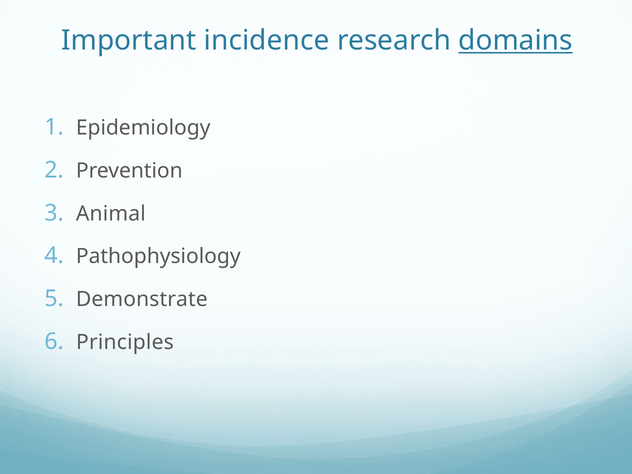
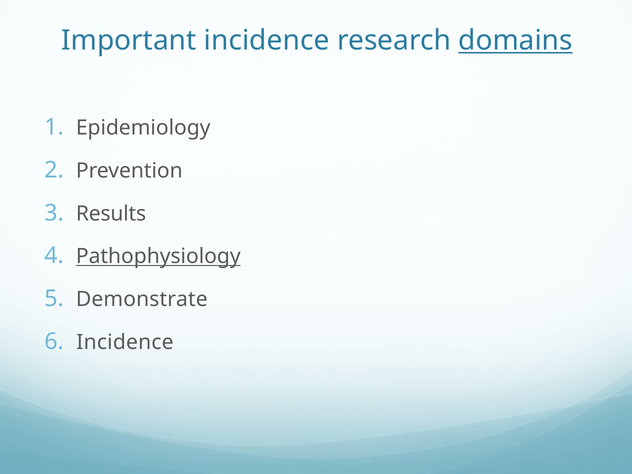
Animal: Animal -> Results (111, 214)
Pathophysiology underline: none -> present (158, 256)
Principles: Principles -> Incidence (125, 342)
